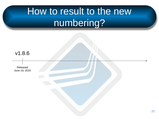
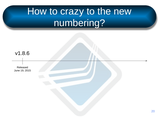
result: result -> crazy (72, 11)
